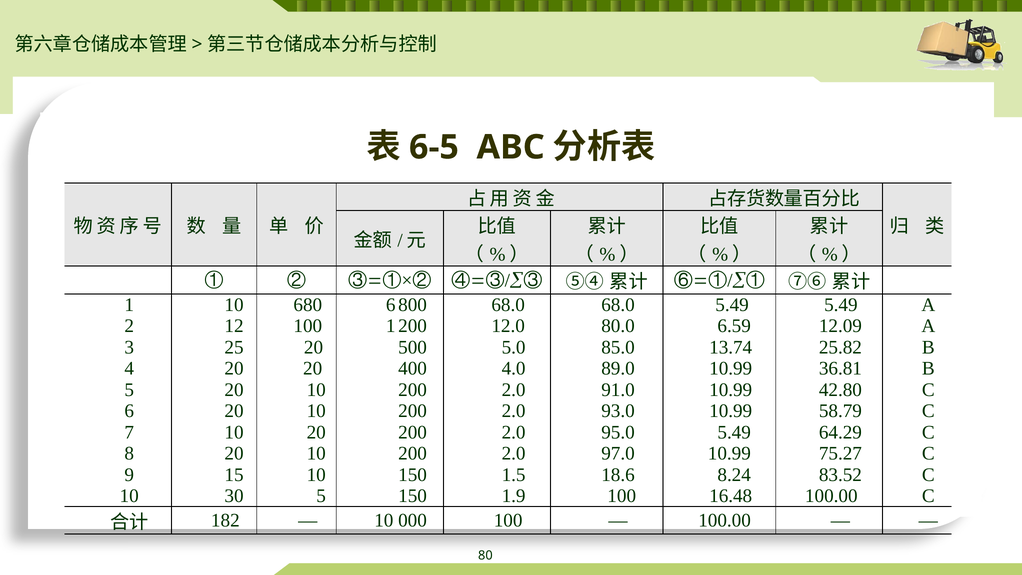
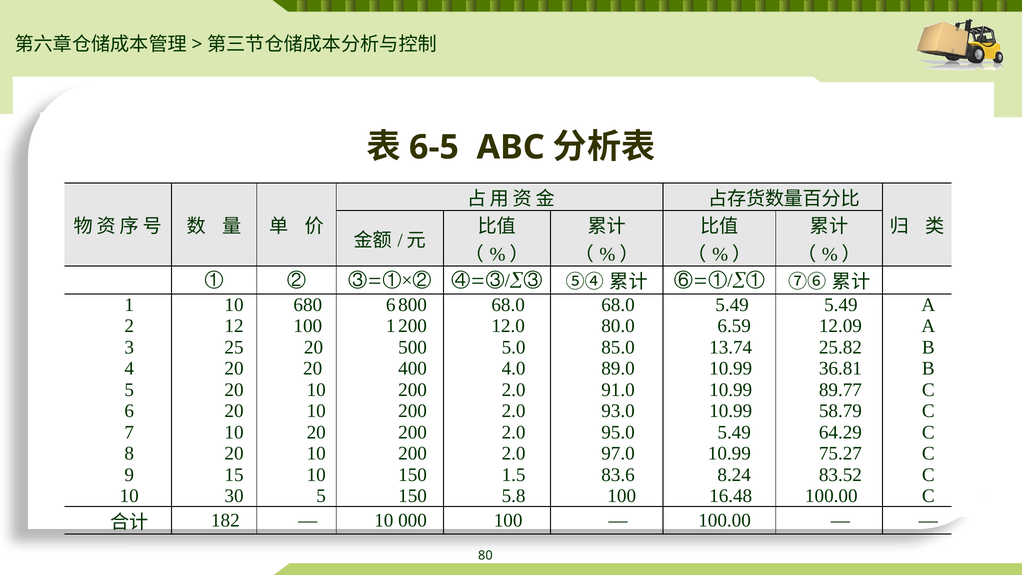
42.80: 42.80 -> 89.77 (840, 390)
18.6: 18.6 -> 83.6 (618, 475)
1.9: 1.9 -> 5.8 (514, 496)
